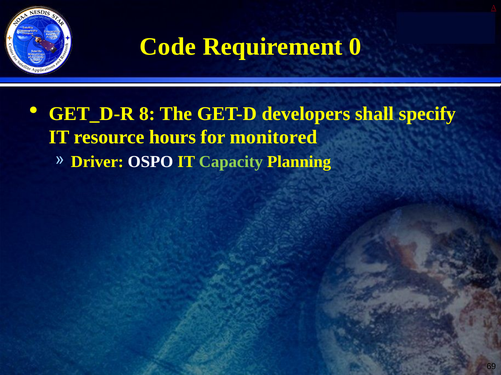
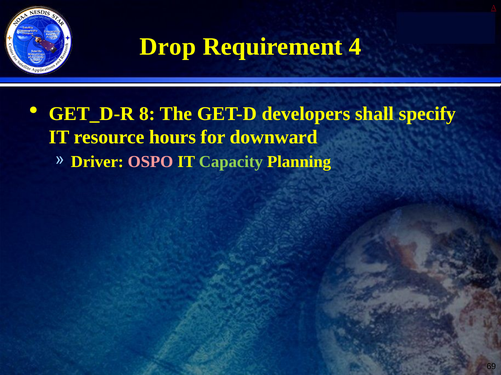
Code: Code -> Drop (168, 47)
0: 0 -> 4 (355, 47)
monitored: monitored -> downward (274, 137)
OSPO colour: white -> pink (150, 162)
